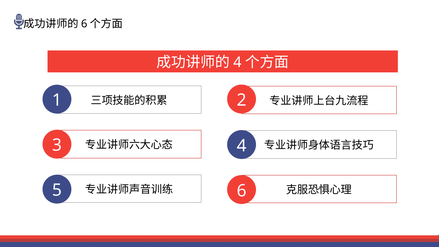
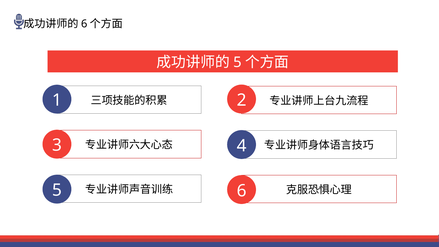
4: 4 -> 5 (237, 62)
